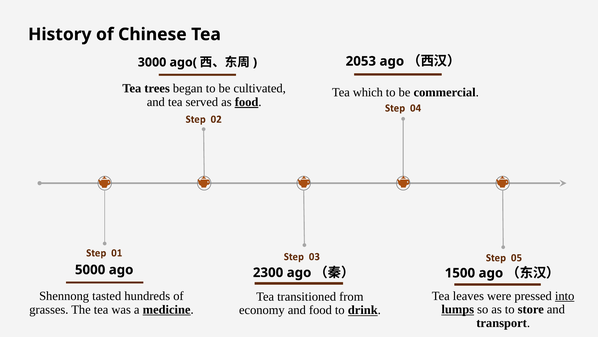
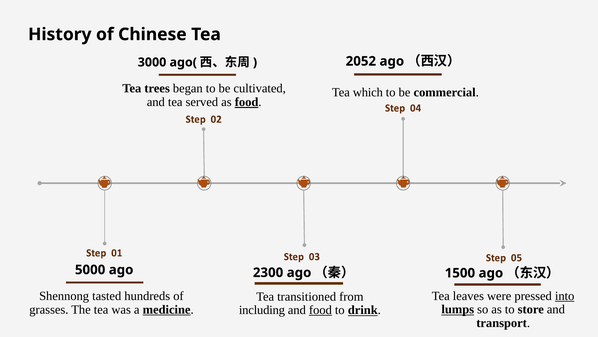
2053: 2053 -> 2052 (361, 61)
economy: economy -> including (262, 309)
food underline: none -> present (320, 309)
